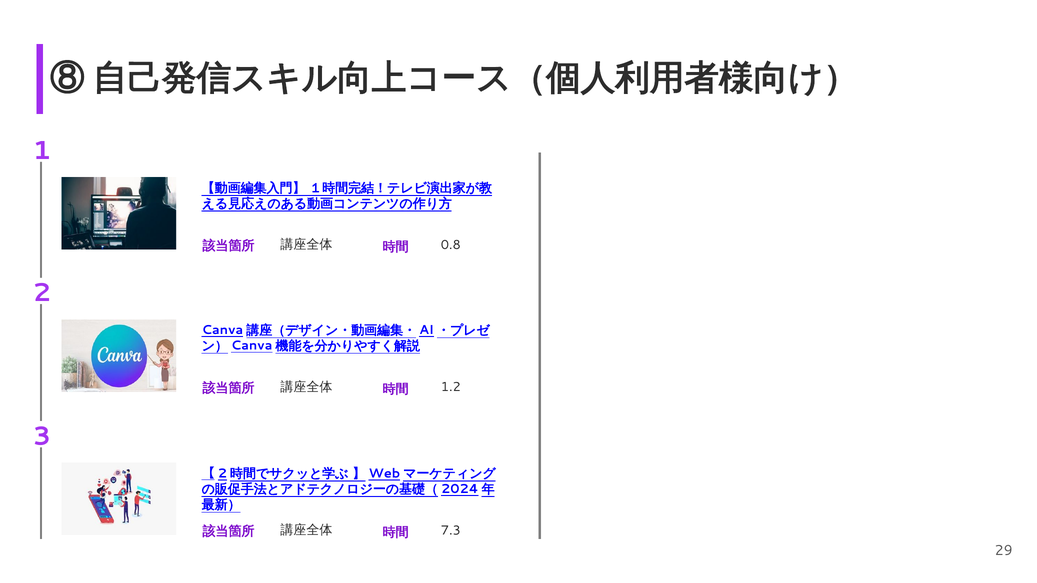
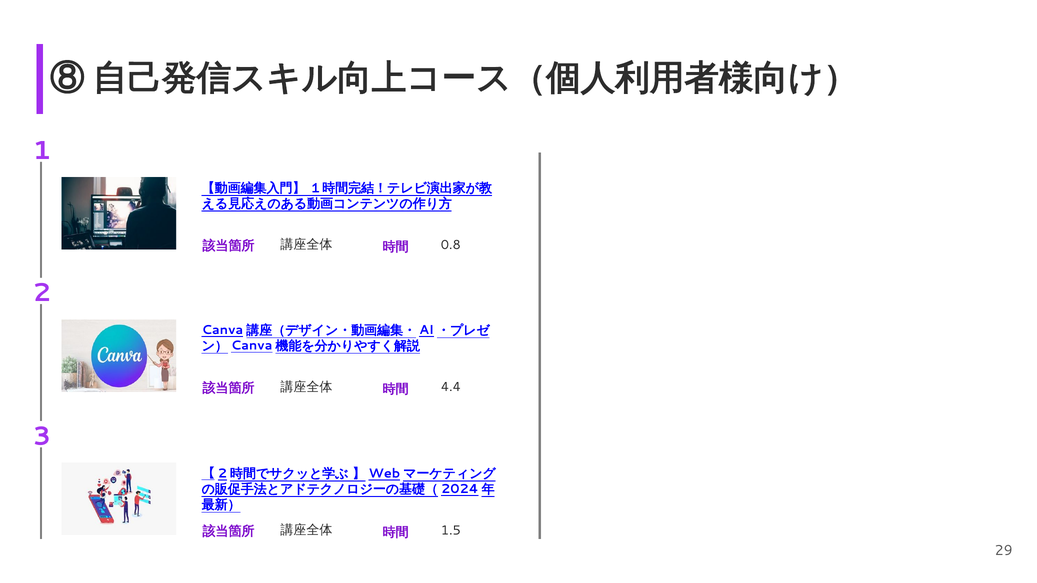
1.2: 1.2 -> 4.4 (451, 387)
7.3: 7.3 -> 1.5 (451, 531)
